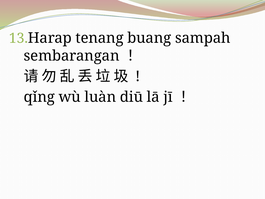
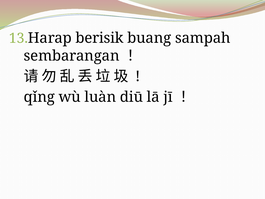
tenang: tenang -> berisik (100, 38)
